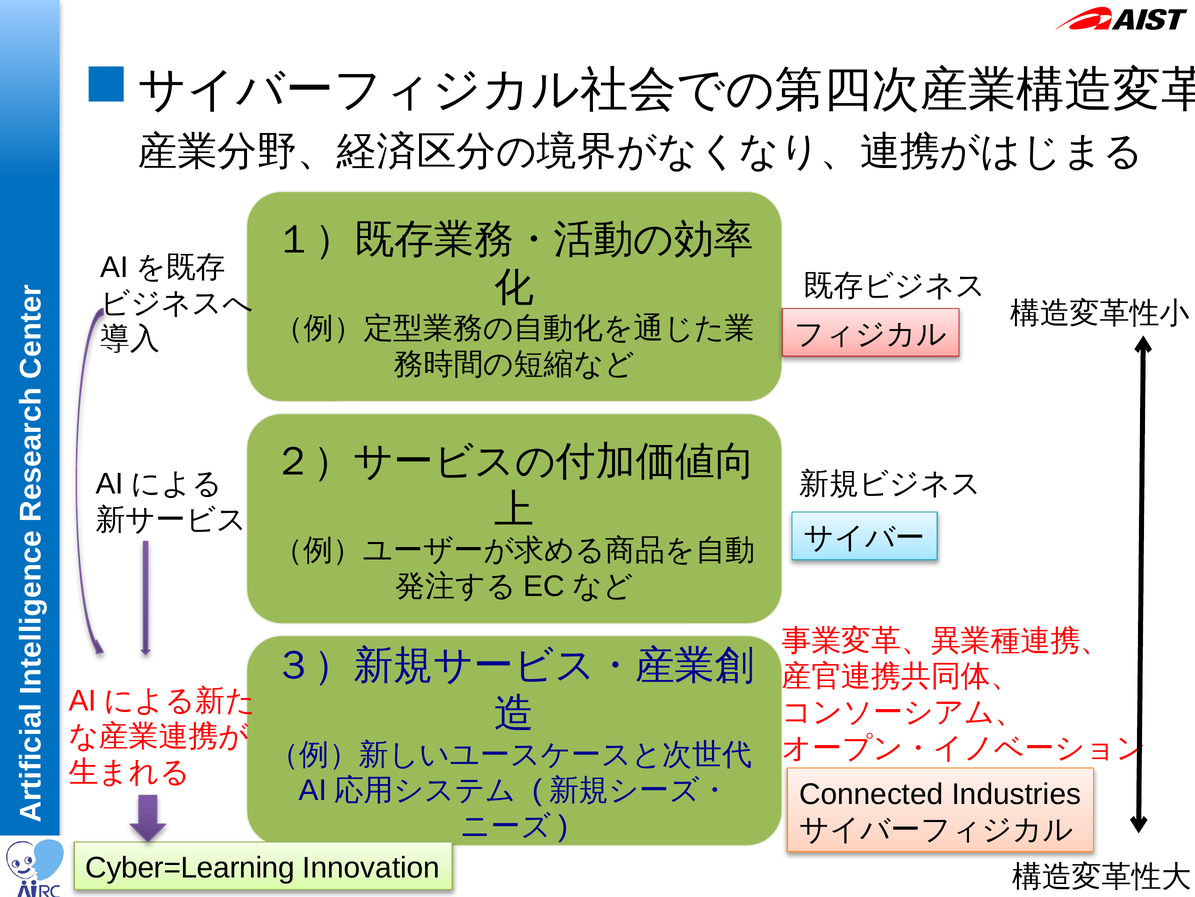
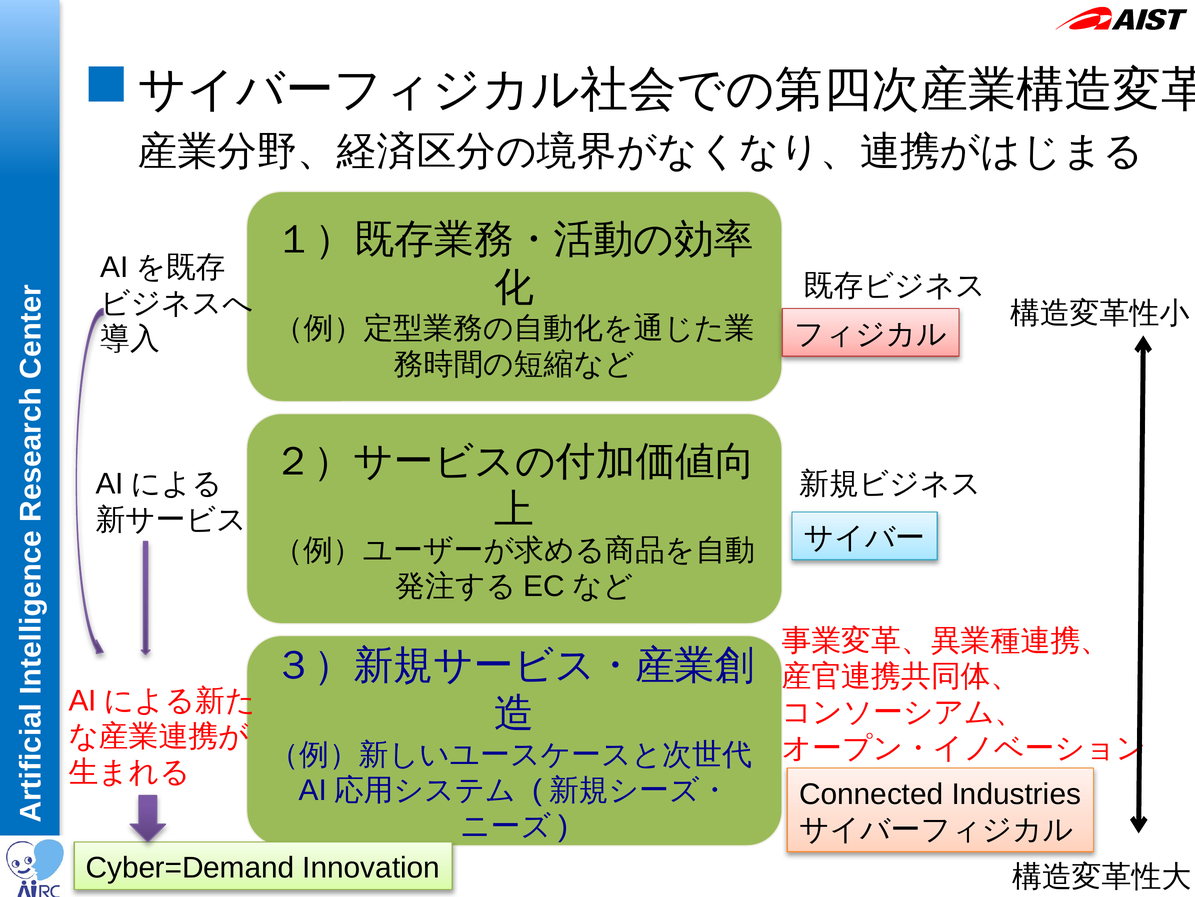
Cyber=Learning: Cyber=Learning -> Cyber=Demand (190, 867)
